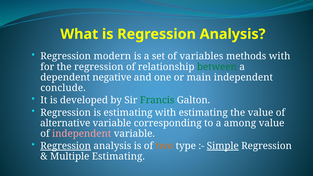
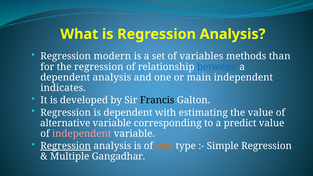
methods with: with -> than (280, 56)
between colour: green -> blue (217, 67)
dependent negative: negative -> analysis (112, 77)
conclude: conclude -> indicates (63, 88)
Francis colour: green -> black (157, 100)
is estimating: estimating -> dependent (128, 113)
among: among -> predict (240, 123)
Simple underline: present -> none (223, 146)
Multiple Estimating: Estimating -> Gangadhar (118, 157)
